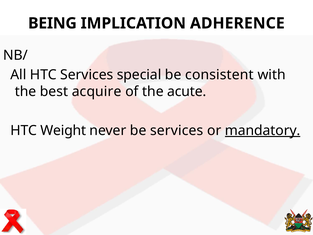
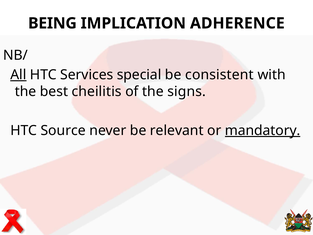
All underline: none -> present (18, 75)
acquire: acquire -> cheilitis (97, 91)
acute: acute -> signs (187, 91)
Weight: Weight -> Source (63, 130)
be services: services -> relevant (177, 130)
